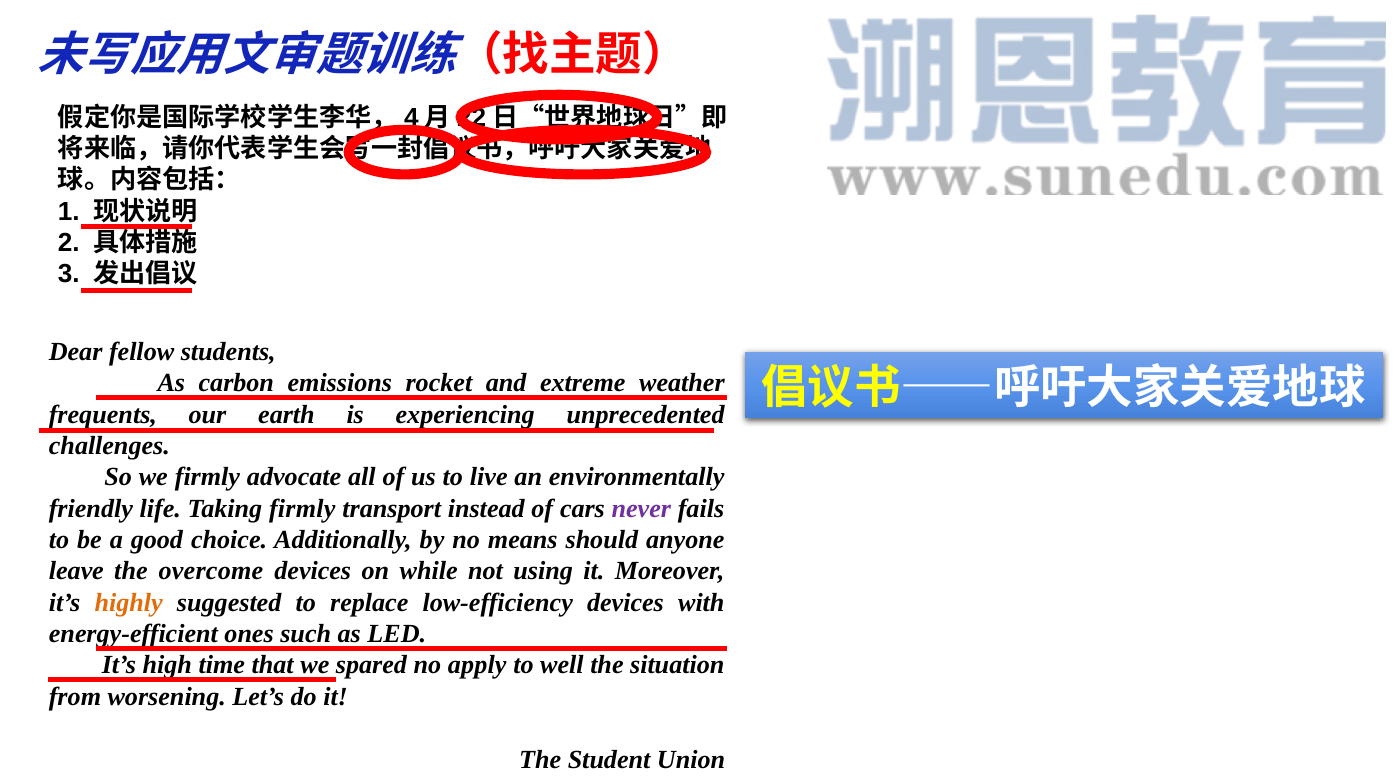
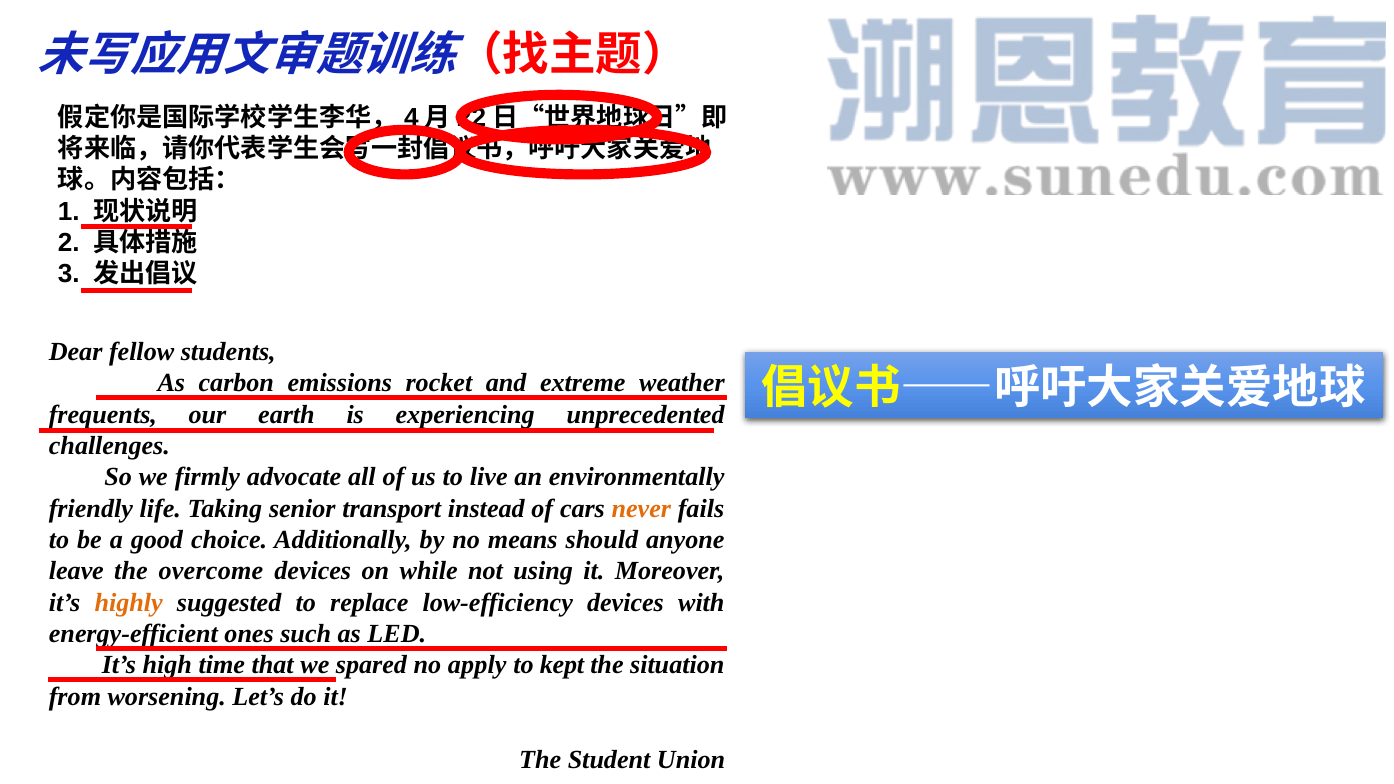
Taking firmly: firmly -> senior (302, 509)
never colour: purple -> orange (641, 509)
well: well -> kept (562, 665)
